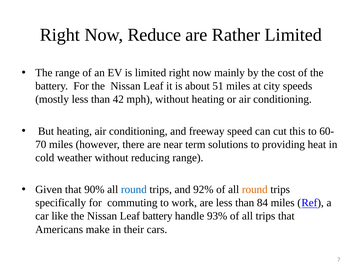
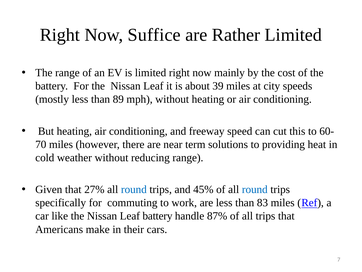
Reduce: Reduce -> Suffice (154, 35)
51: 51 -> 39 (218, 86)
42: 42 -> 89 (118, 99)
90%: 90% -> 27% (94, 189)
92%: 92% -> 45% (203, 189)
round colour: orange -> blue (255, 189)
84: 84 -> 83 (262, 202)
93%: 93% -> 87% (217, 216)
